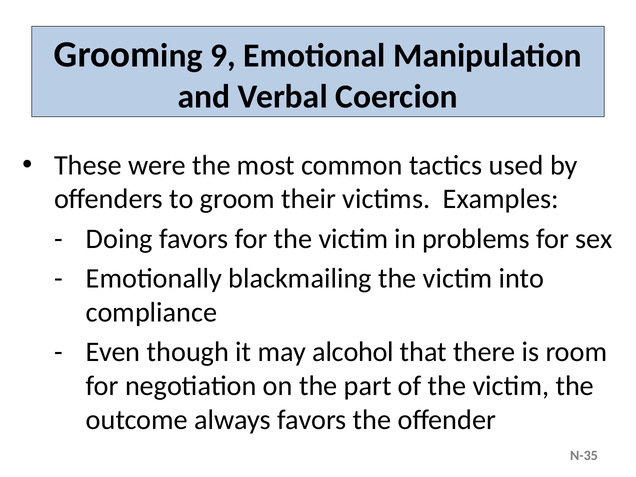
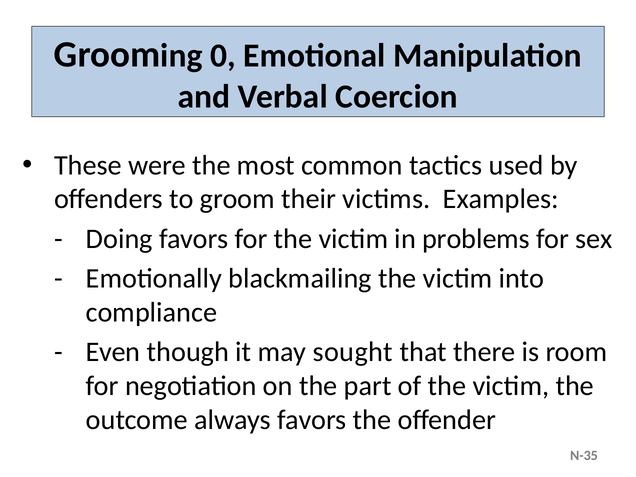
9: 9 -> 0 (223, 56)
alcohol: alcohol -> sought (353, 352)
